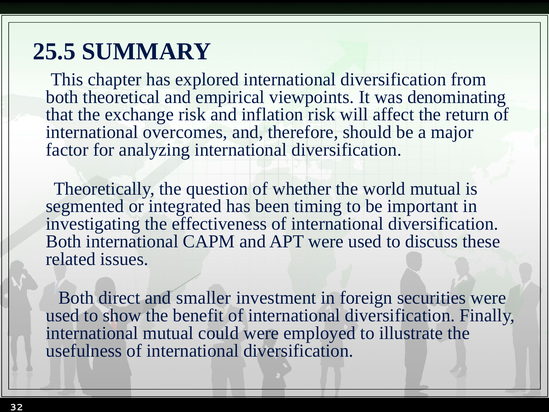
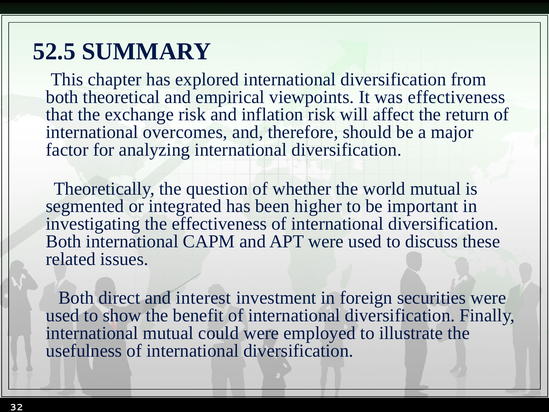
25.5: 25.5 -> 52.5 (54, 51)
was denominating: denominating -> effectiveness (457, 97)
timing: timing -> higher (318, 206)
smaller: smaller -> interest (203, 298)
